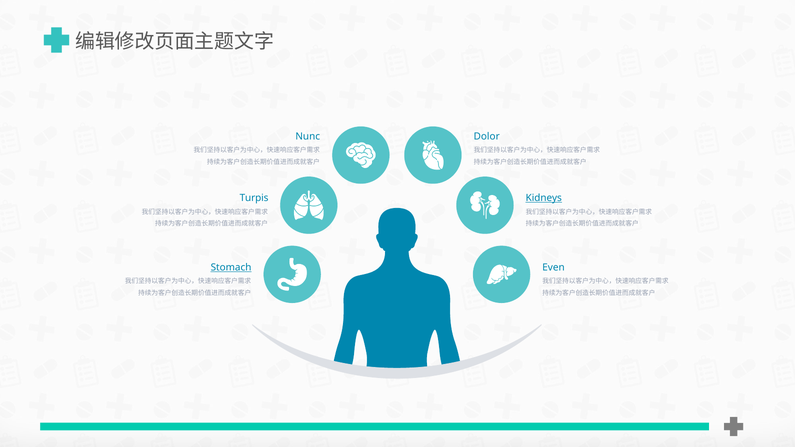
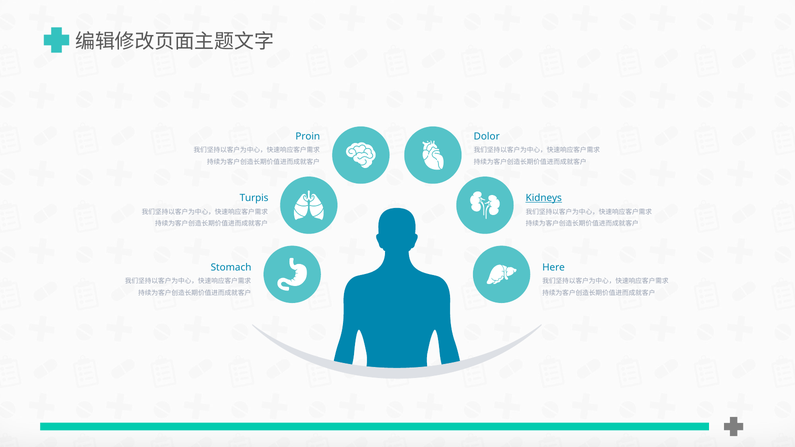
Nunc: Nunc -> Proin (308, 136)
Stomach underline: present -> none (231, 267)
Even: Even -> Here (554, 267)
